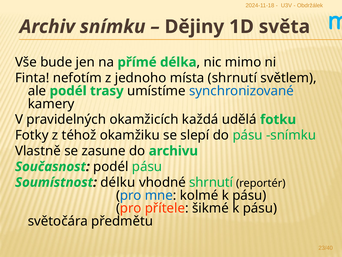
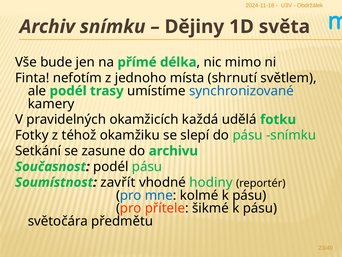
Vlastně: Vlastně -> Setkání (38, 151)
délku: délku -> zavřít (118, 182)
vhodné shrnutí: shrnutí -> hodiny (211, 182)
